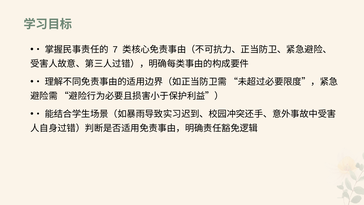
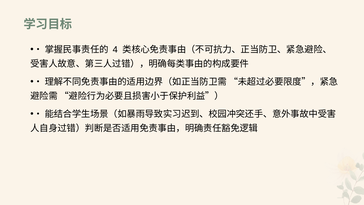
7: 7 -> 4 (115, 50)
